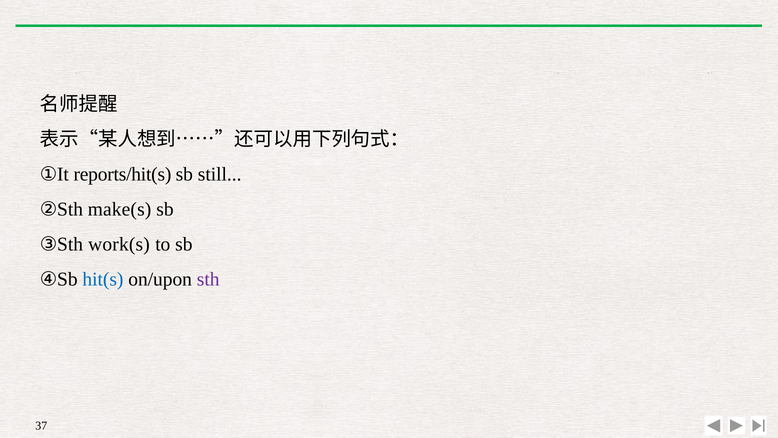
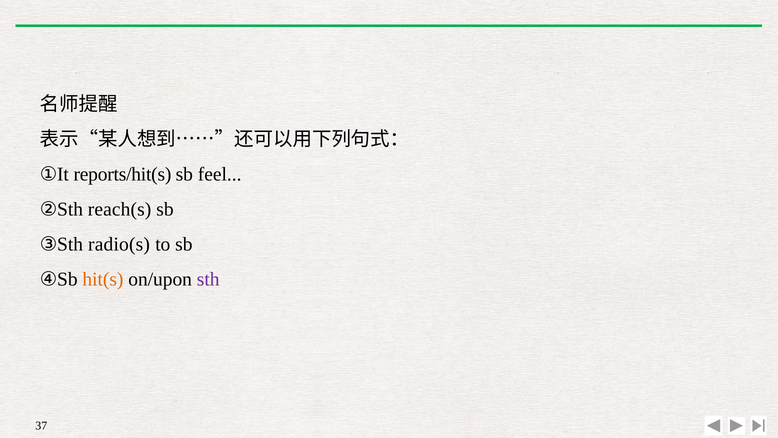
still: still -> feel (220, 174)
make(s: make(s -> reach(s (120, 209)
work(s: work(s -> radio(s (119, 244)
hit(s colour: blue -> orange (103, 279)
